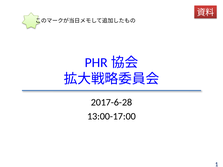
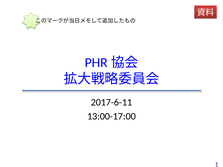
2017-6-28: 2017-6-28 -> 2017-6-11 (111, 103)
